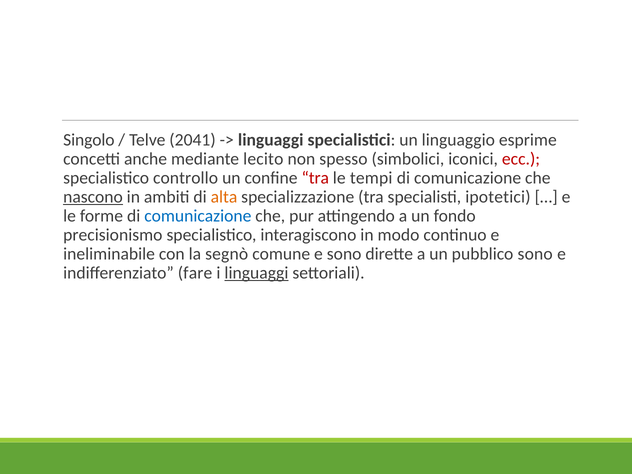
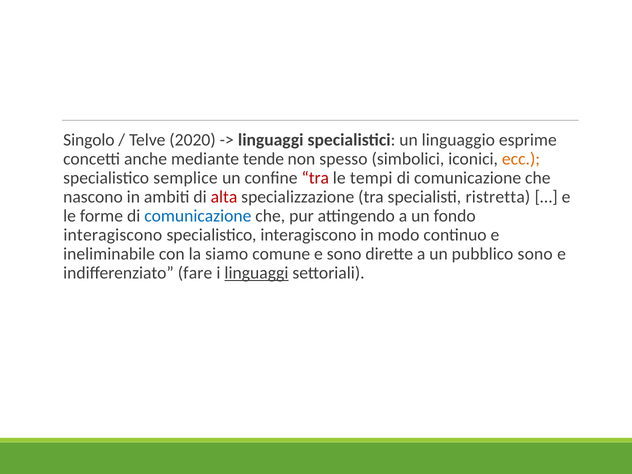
2041: 2041 -> 2020 (193, 140)
lecito: lecito -> tende (263, 159)
ecc colour: red -> orange (521, 159)
controllo: controllo -> semplice (186, 178)
nascono underline: present -> none (93, 197)
alta colour: orange -> red (224, 197)
ipotetici: ipotetici -> ristretta (498, 197)
precisionismo: precisionismo -> interagiscono (113, 235)
segnò: segnò -> siamo (227, 254)
